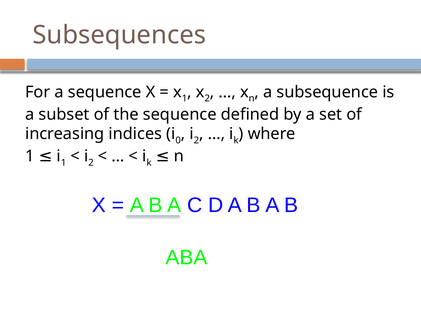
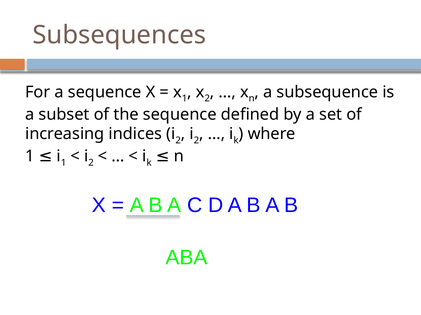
0: 0 -> 2 (178, 141)
